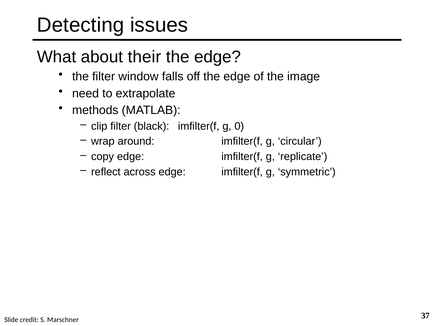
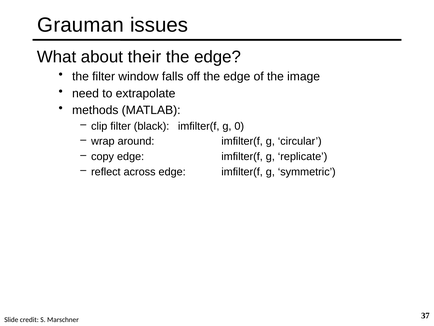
Detecting: Detecting -> Grauman (81, 25)
